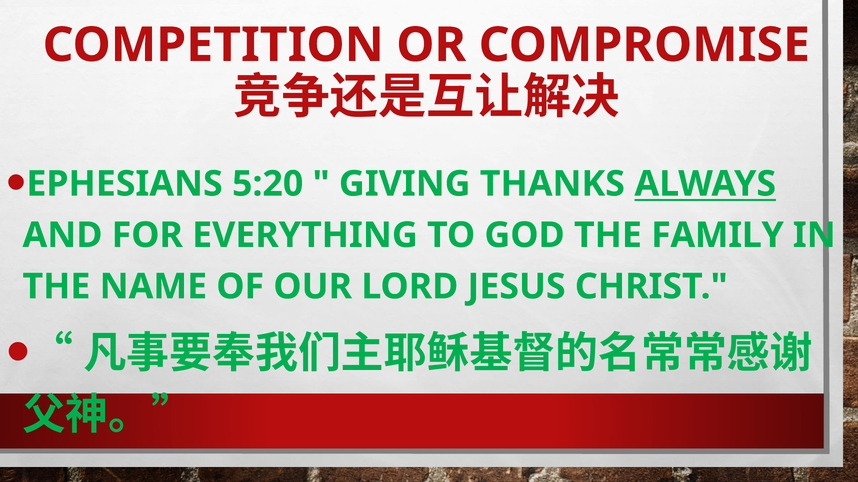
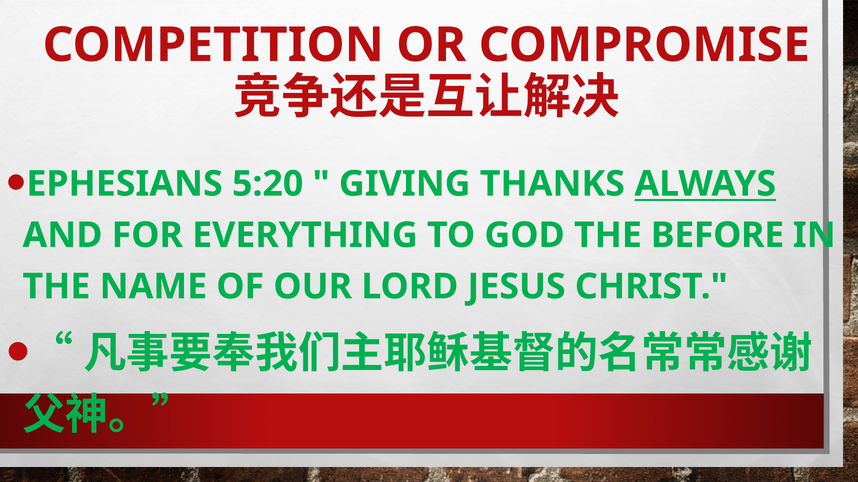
FAMILY: FAMILY -> BEFORE (717, 236)
